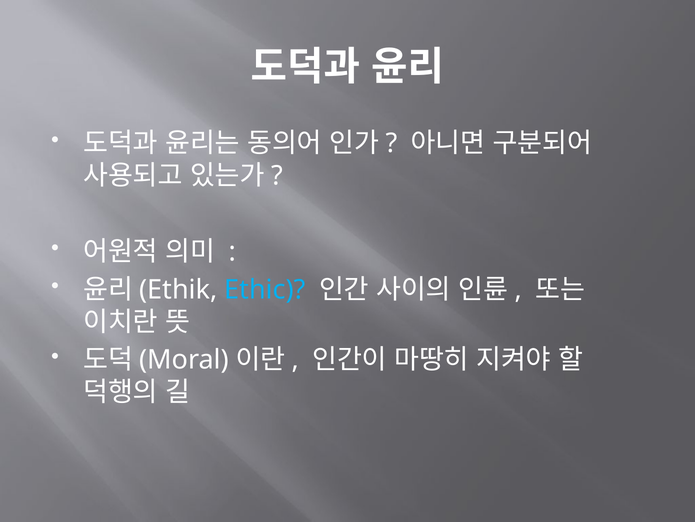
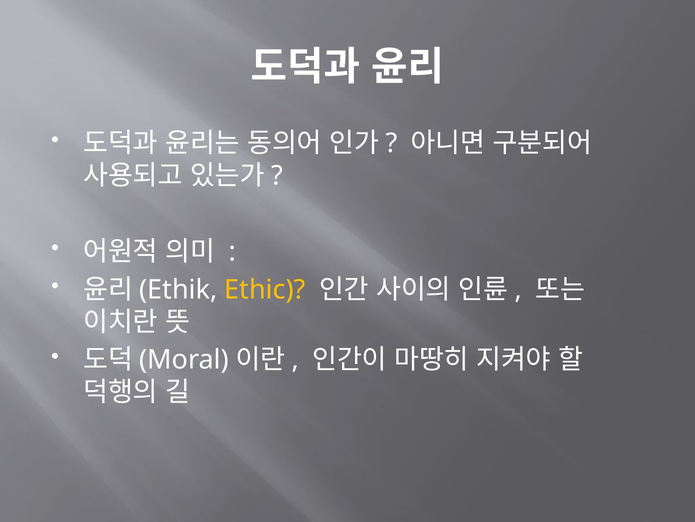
Ethic colour: light blue -> yellow (265, 289)
